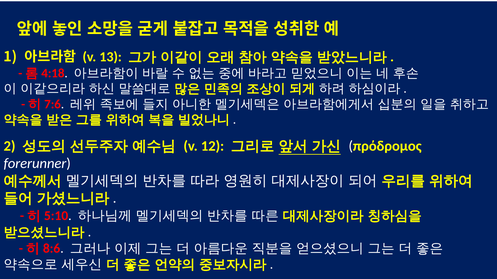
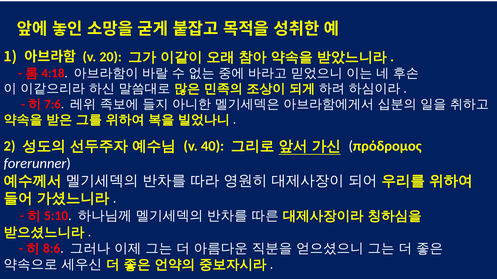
13: 13 -> 20 (111, 57)
12: 12 -> 40 (213, 146)
